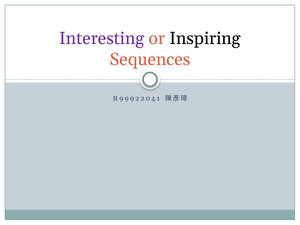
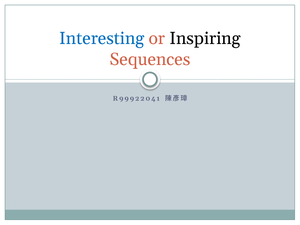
Interesting colour: purple -> blue (102, 38)
